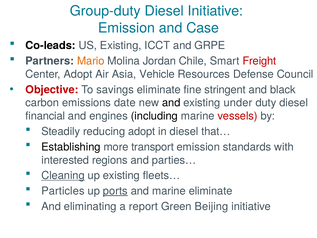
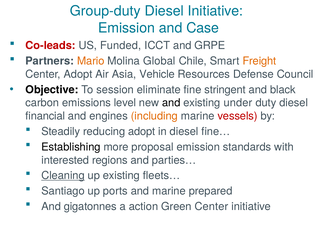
Co-leads colour: black -> red (51, 46)
US Existing: Existing -> Funded (121, 46)
Jordan: Jordan -> Global (159, 61)
Freight colour: red -> orange (259, 61)
Objective colour: red -> black (52, 90)
savings: savings -> session (115, 90)
date: date -> level (125, 103)
including colour: black -> orange (154, 116)
that…: that… -> fine… (216, 131)
transport: transport -> proposal (153, 147)
Particles: Particles -> Santiago (63, 191)
ports underline: present -> none (115, 191)
marine eliminate: eliminate -> prepared (211, 191)
eliminating: eliminating -> gigatonnes (90, 206)
report: report -> action (143, 206)
Green Beijing: Beijing -> Center (211, 206)
